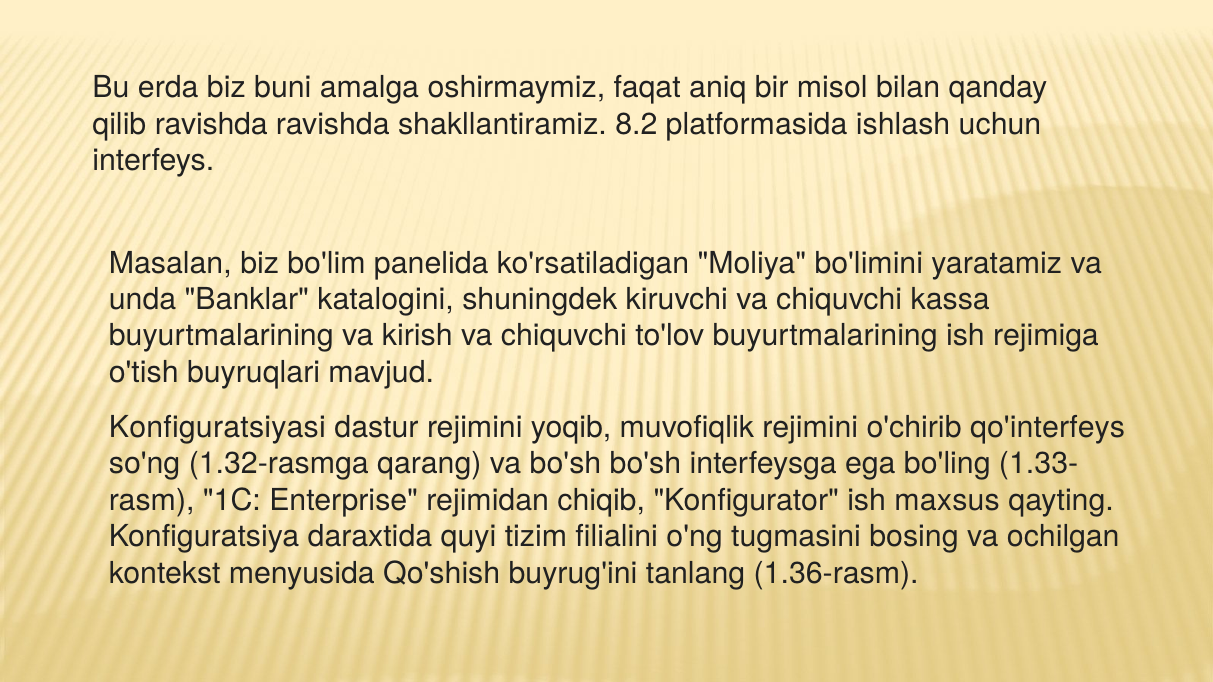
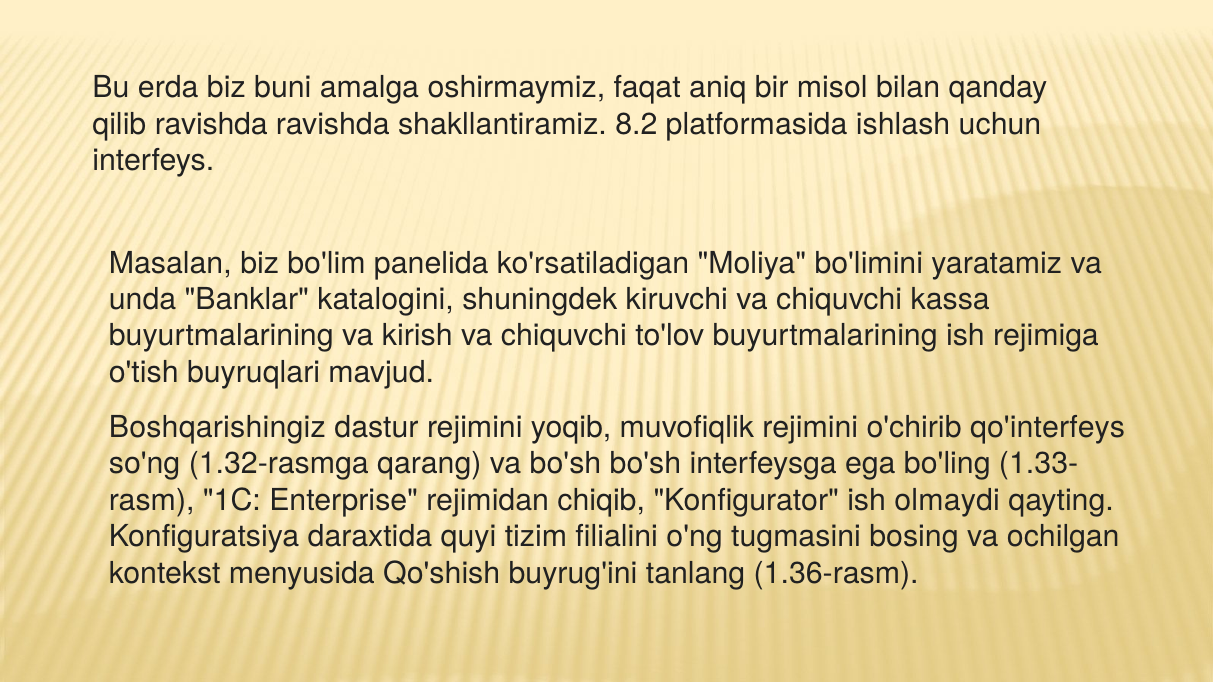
Konfiguratsiyasi: Konfiguratsiyasi -> Boshqarishingiz (217, 428)
maxsus: maxsus -> olmaydi (947, 501)
